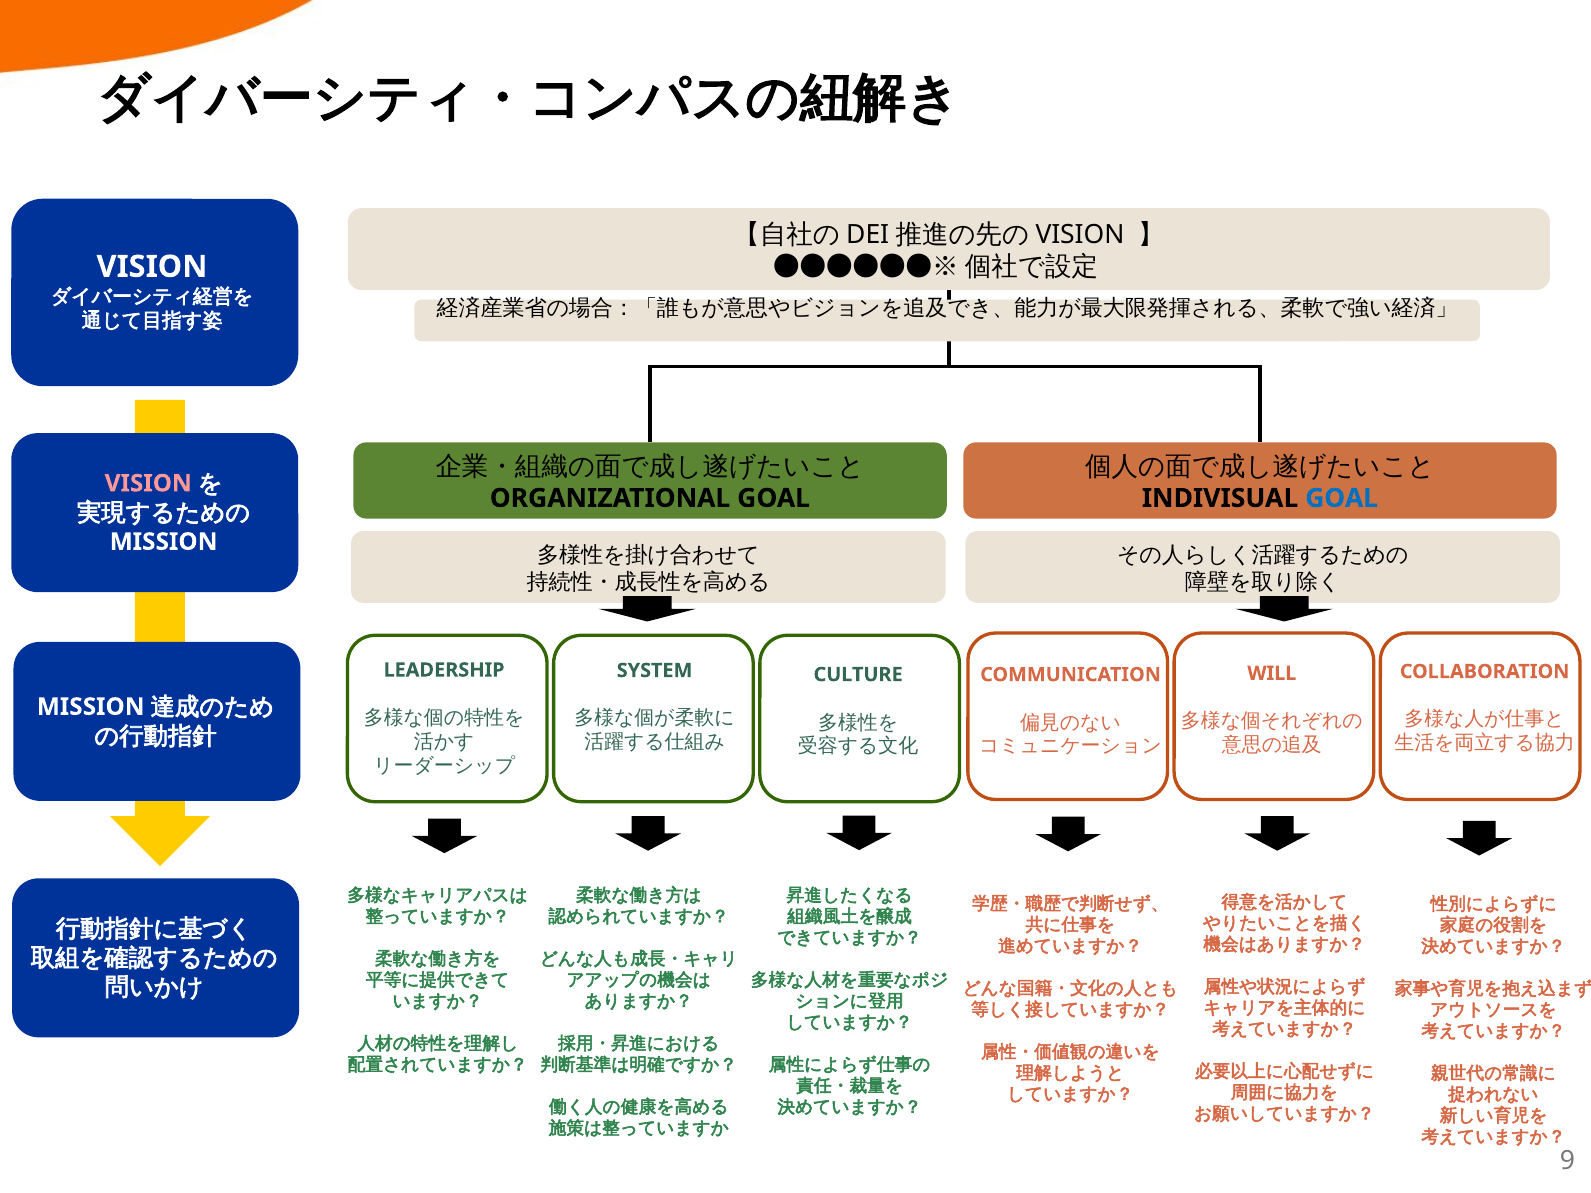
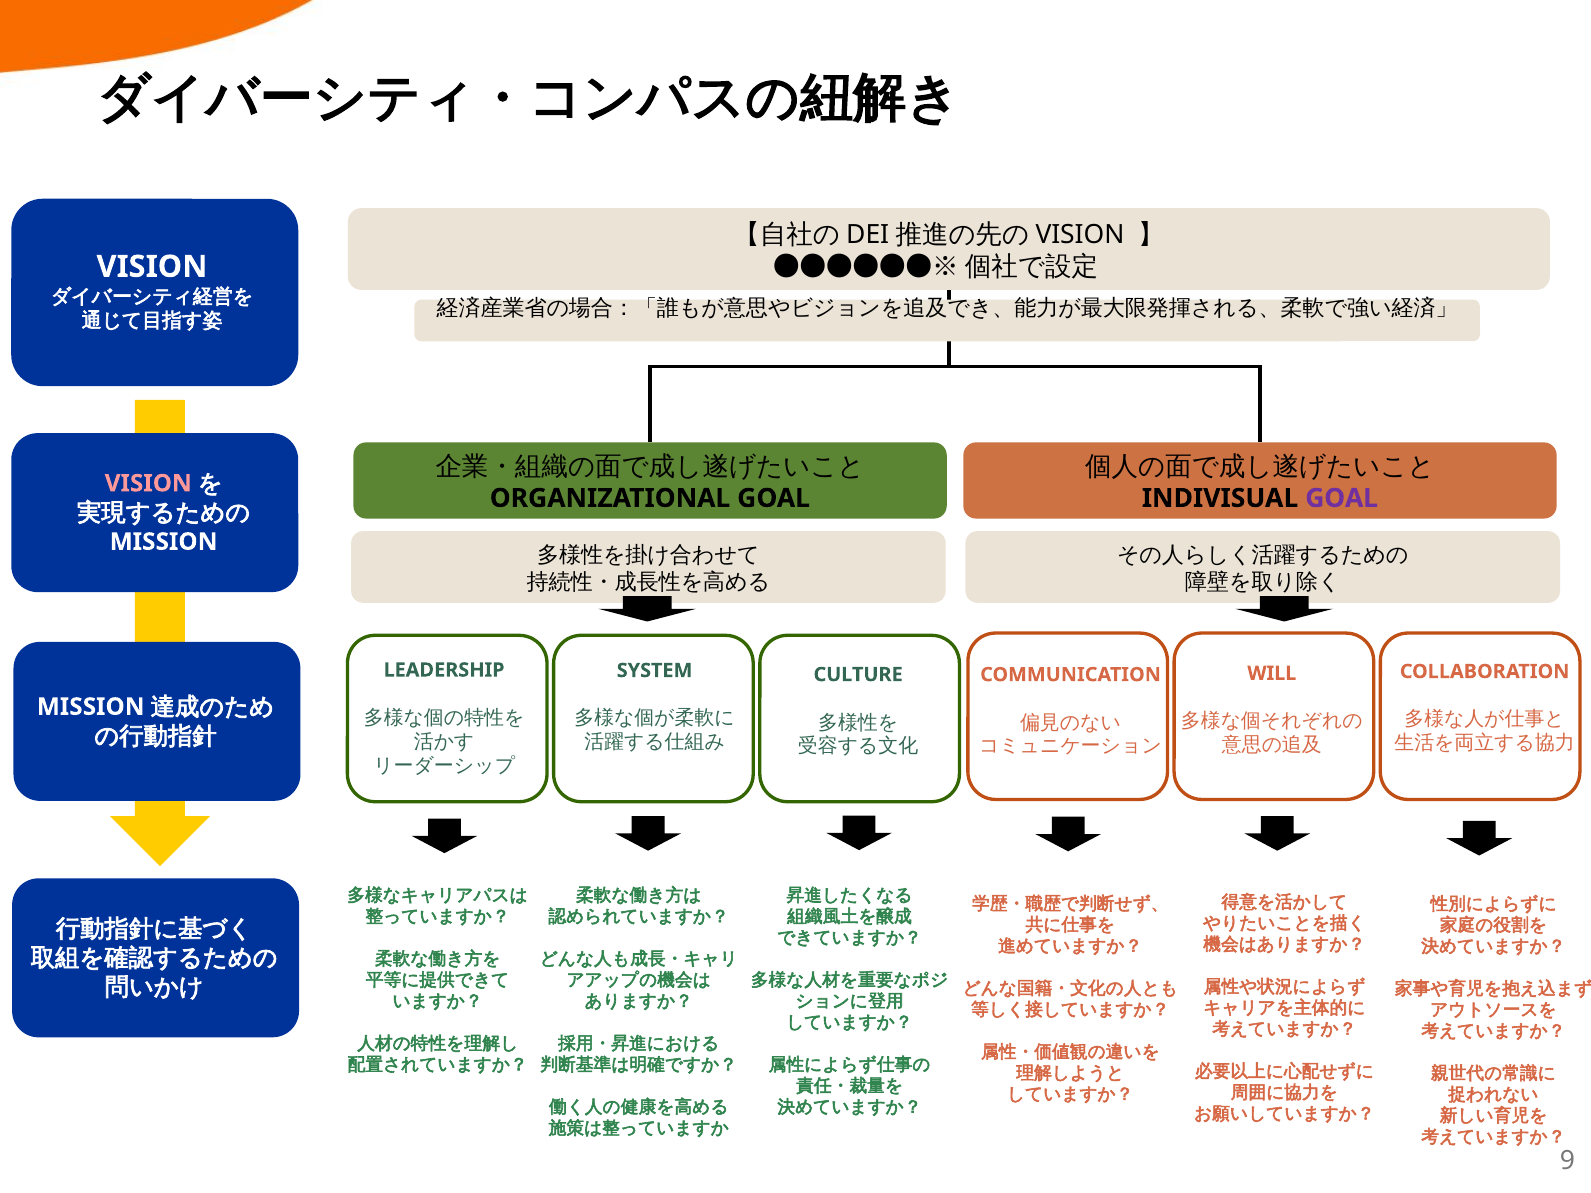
GOAL colour: blue -> purple (1342, 498)
